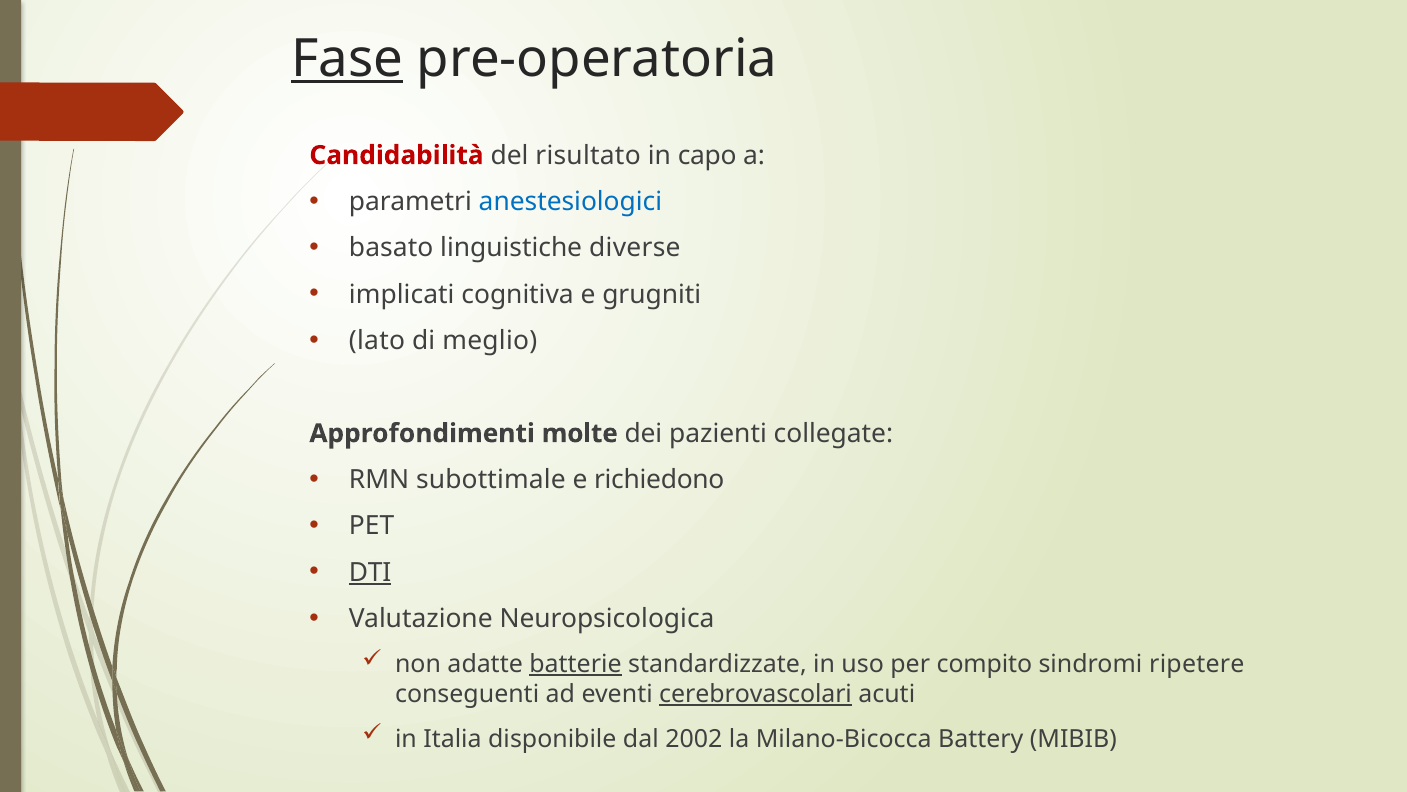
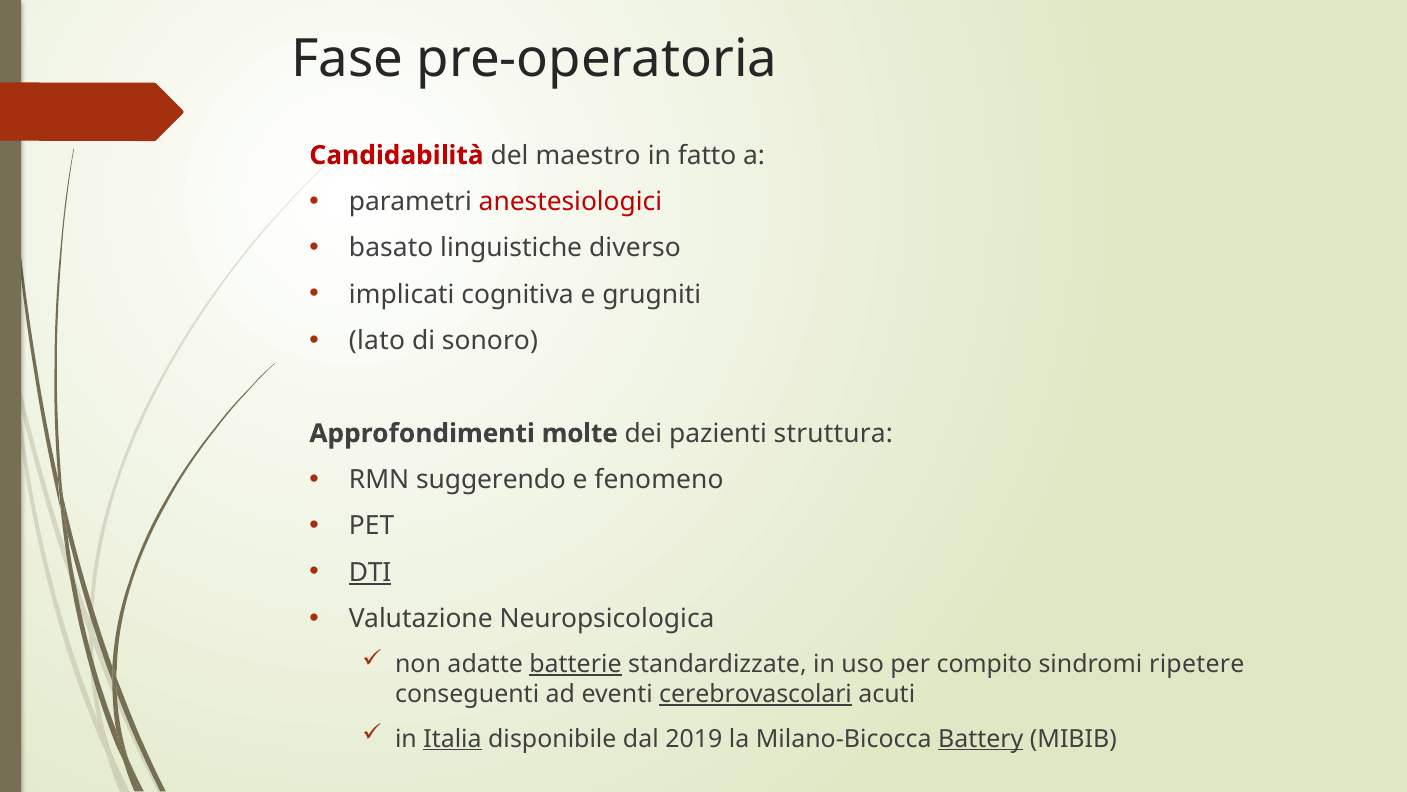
Fase underline: present -> none (347, 59)
risultato: risultato -> maestro (588, 155)
capo: capo -> fatto (707, 155)
anestesiologici colour: blue -> red (570, 202)
diverse: diverse -> diverso (635, 248)
meglio: meglio -> sonoro (490, 341)
collegate: collegate -> struttura (833, 433)
subottimale: subottimale -> suggerendo (491, 479)
richiedono: richiedono -> fenomeno (659, 479)
Italia underline: none -> present (453, 738)
2002: 2002 -> 2019 (694, 738)
Battery underline: none -> present (981, 738)
